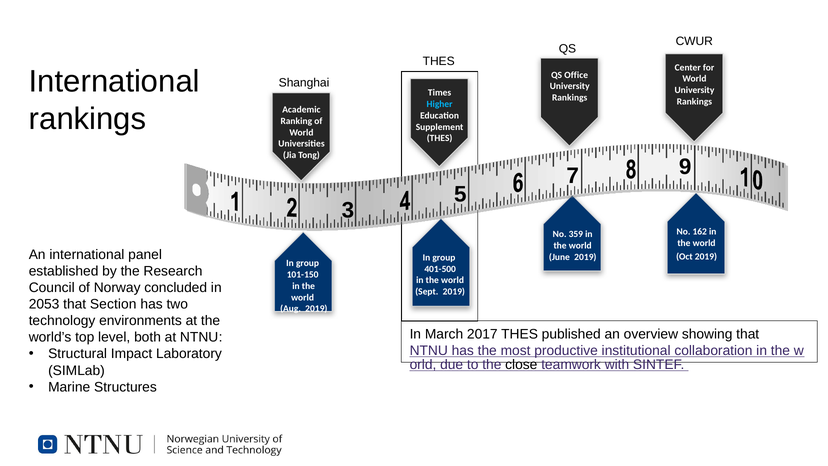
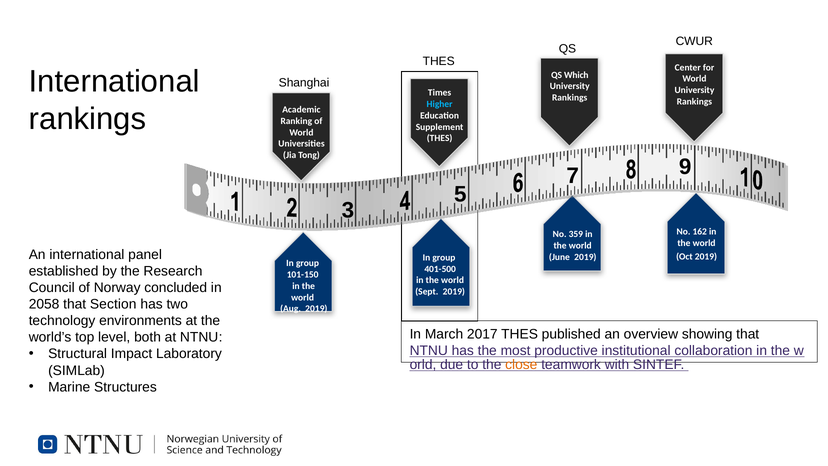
Office: Office -> Which (576, 75)
2053: 2053 -> 2058 (44, 304)
close colour: black -> orange (521, 364)
